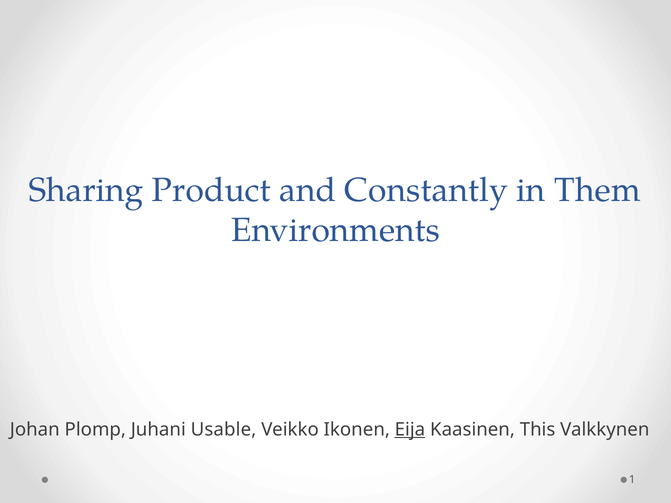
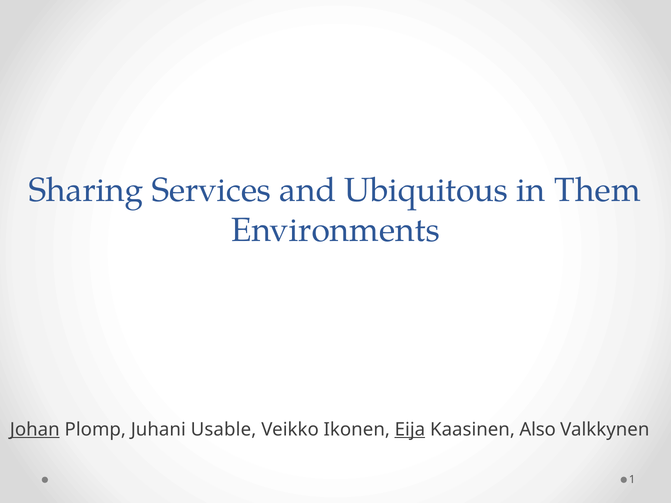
Product: Product -> Services (212, 190)
Constantly: Constantly -> Ubiquitous (426, 190)
Johan underline: none -> present (35, 430)
This: This -> Also (538, 430)
